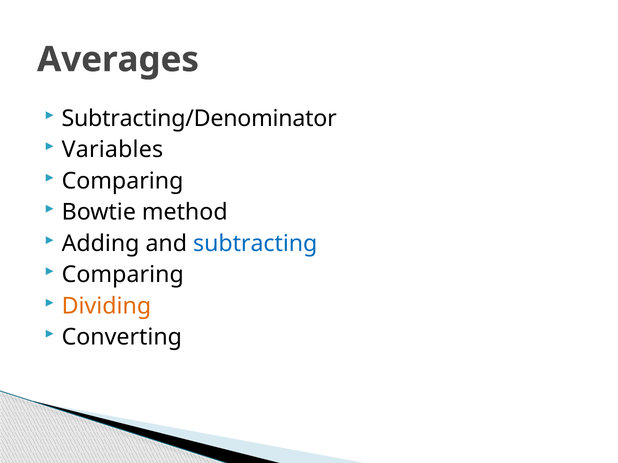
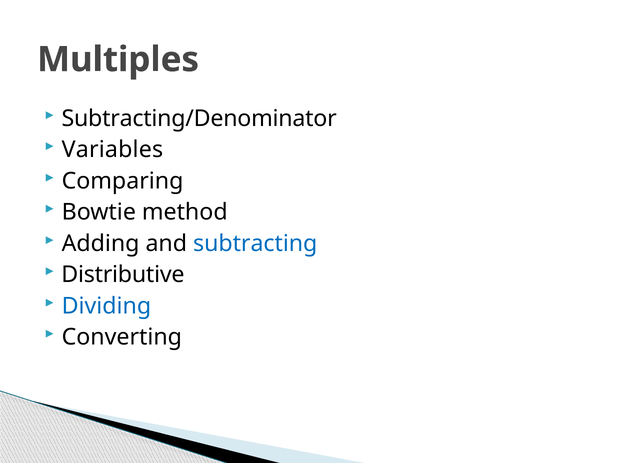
Averages: Averages -> Multiples (118, 60)
Comparing: Comparing -> Distributive (123, 275)
Dividing colour: orange -> blue (106, 306)
